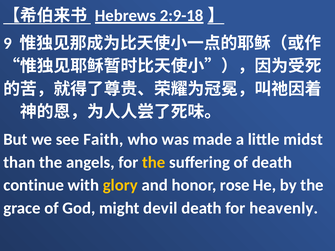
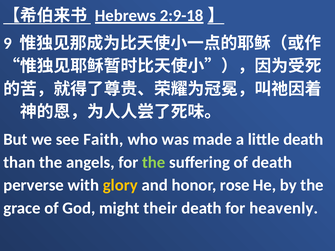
little midst: midst -> death (303, 140)
the colour: yellow -> light green (154, 162)
continue: continue -> perverse (34, 185)
devil: devil -> their (160, 208)
